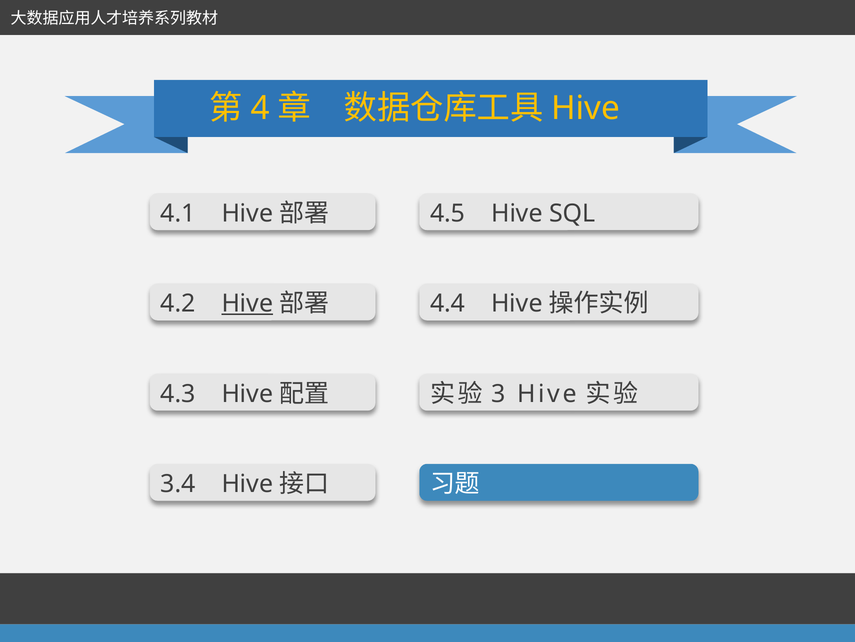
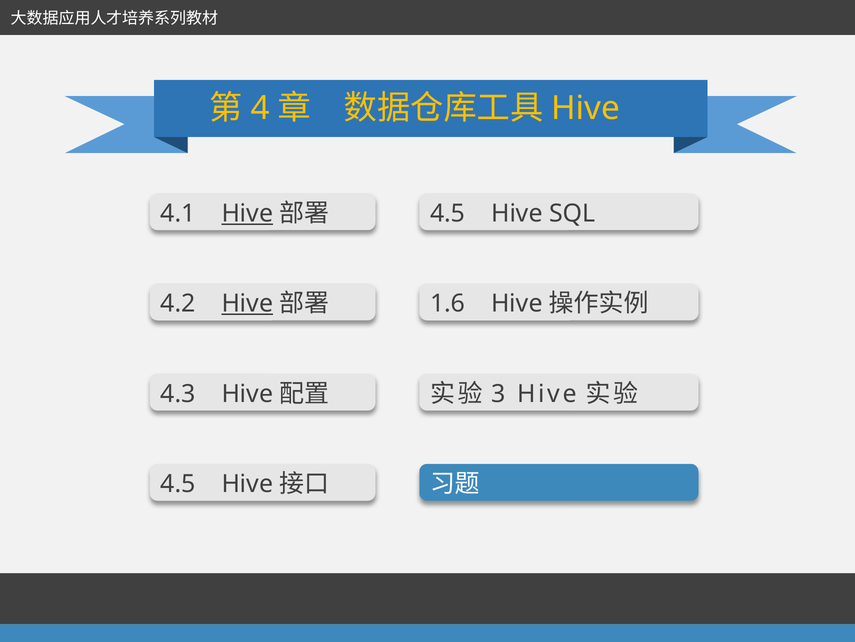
Hive underline: none -> present (247, 213)
4.4: 4.4 -> 1.6 (448, 303)
3.4: 3.4 -> 4.5 (178, 483)
